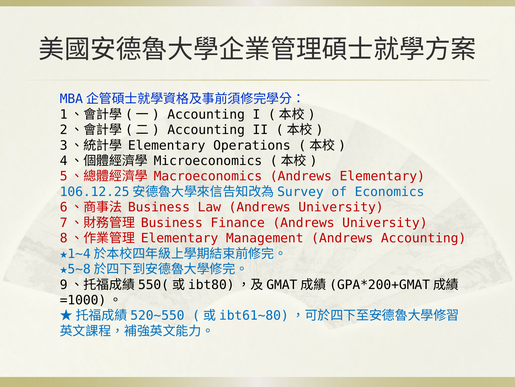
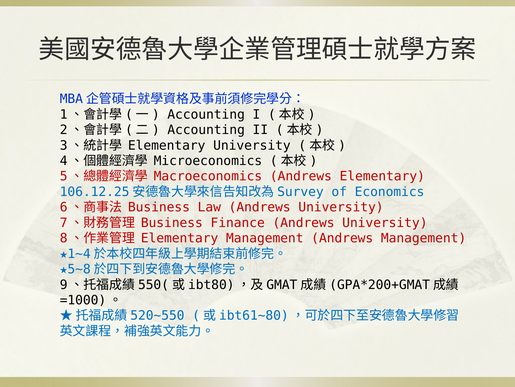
Elementary Operations: Operations -> University (252, 145)
Andrews Accounting: Accounting -> Management (424, 238)
